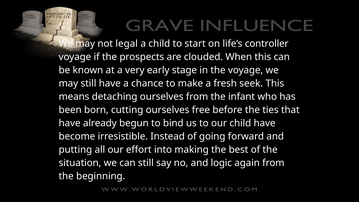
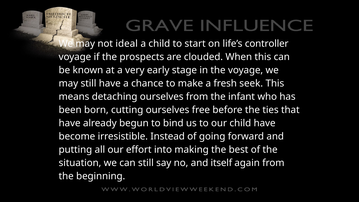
legal: legal -> ideal (127, 44)
logic: logic -> itself (221, 163)
